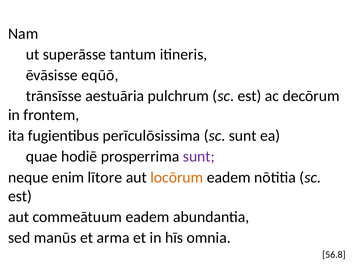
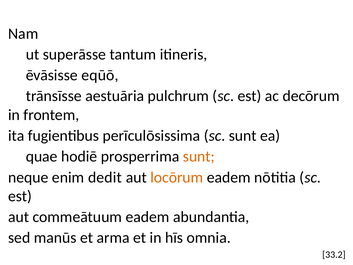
sunt colour: purple -> orange (199, 156)
lītore: lītore -> dedit (105, 177)
56.8: 56.8 -> 33.2 (334, 254)
